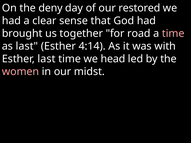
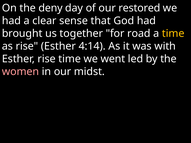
time colour: pink -> yellow (173, 34)
as last: last -> rise (27, 46)
Esther last: last -> rise (47, 59)
head: head -> went (113, 59)
